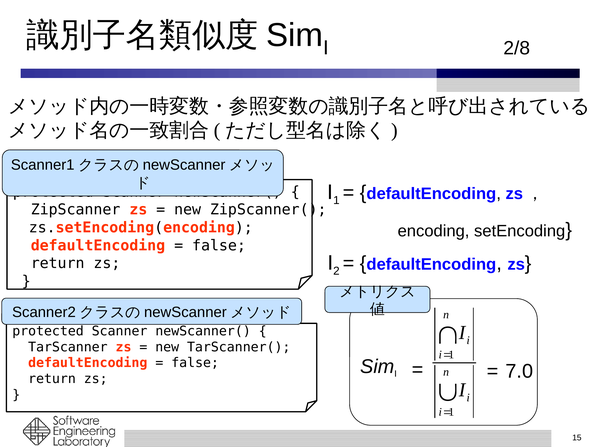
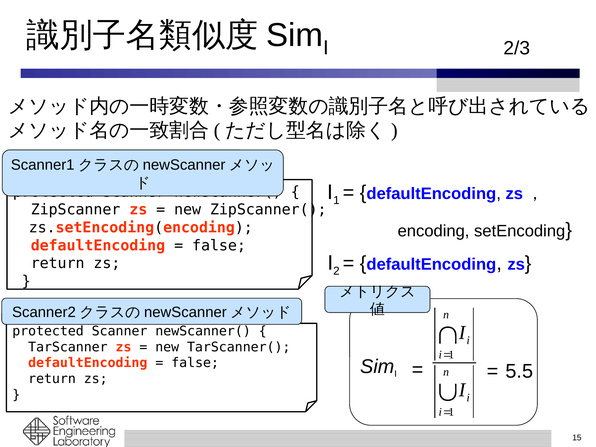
2/8: 2/8 -> 2/3 (517, 48)
7.0: 7.0 -> 5.5 (519, 371)
